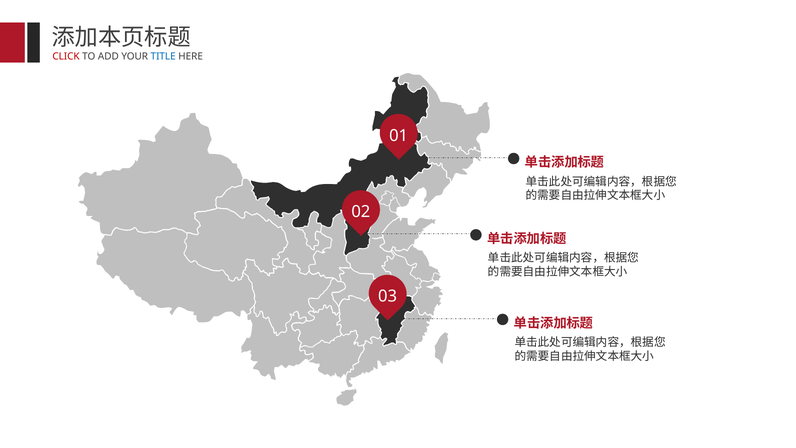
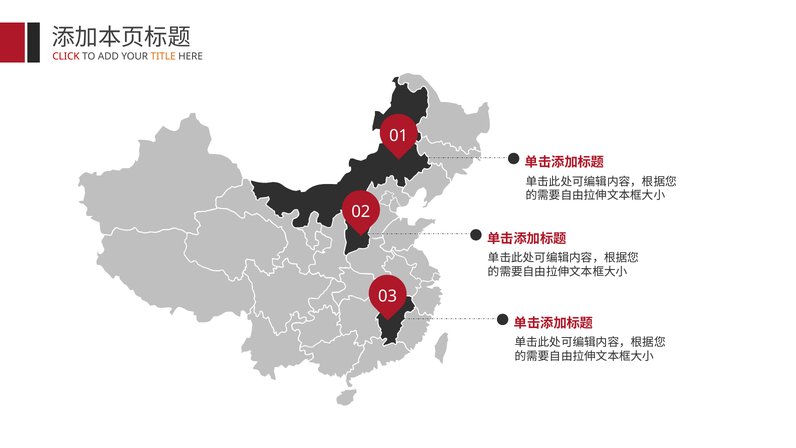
TITLE colour: blue -> orange (163, 57)
